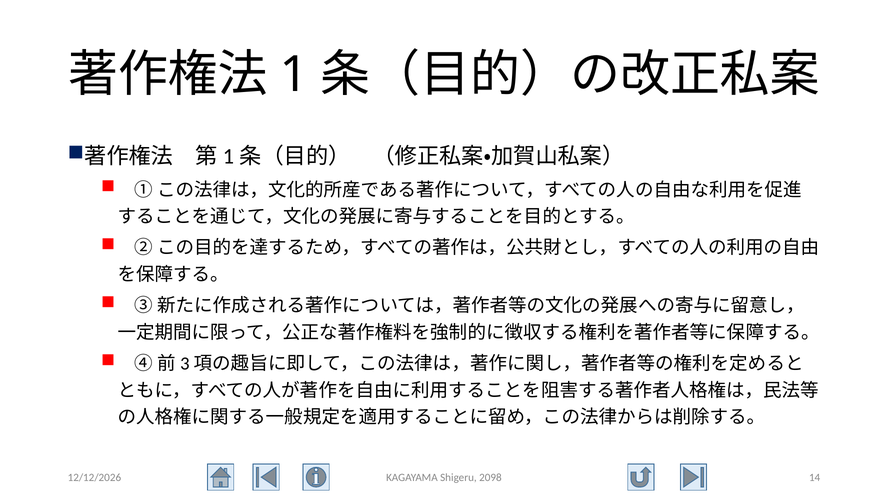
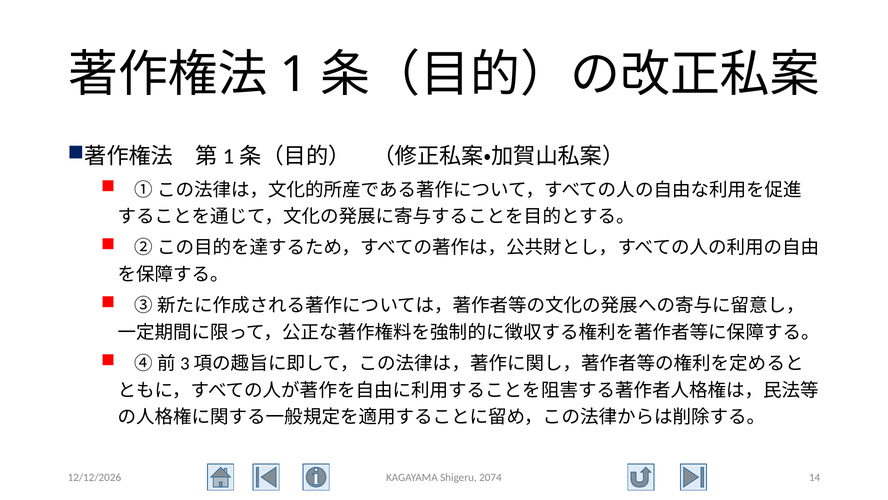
2098: 2098 -> 2074 (490, 477)
